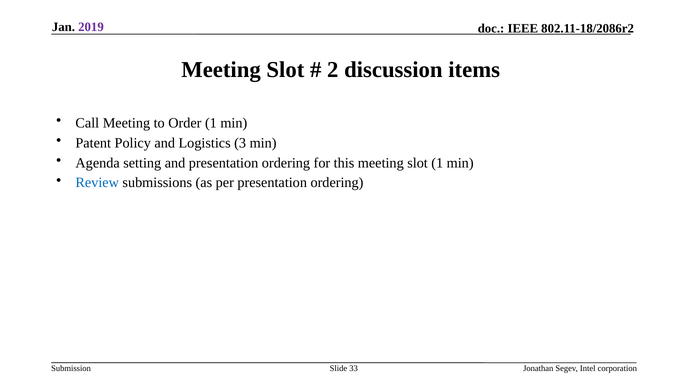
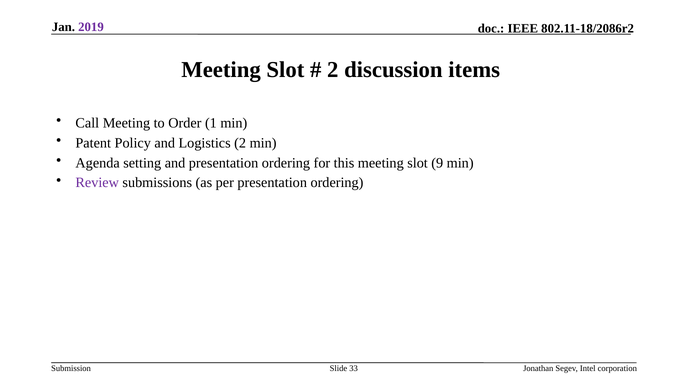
Logistics 3: 3 -> 2 (240, 143)
slot 1: 1 -> 9 (437, 163)
Review colour: blue -> purple (97, 183)
